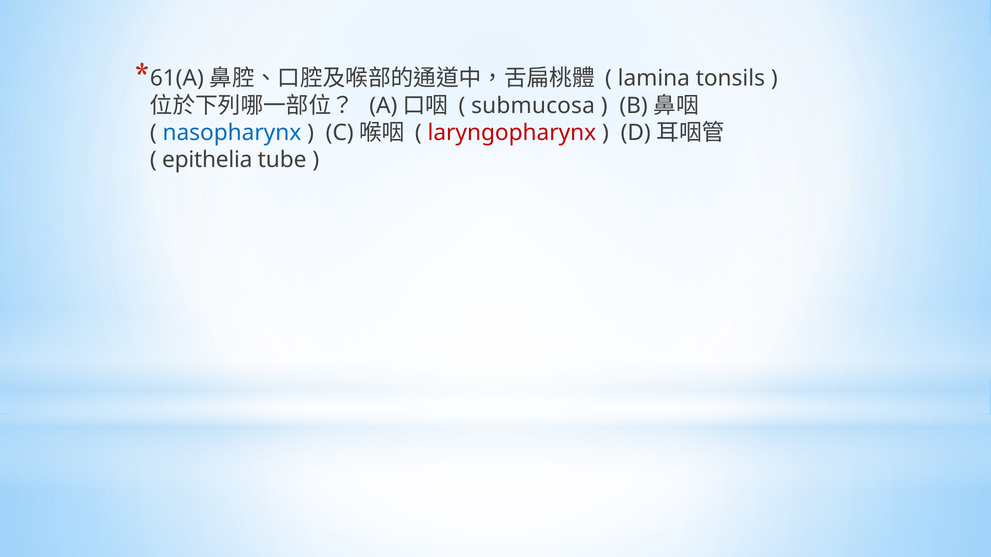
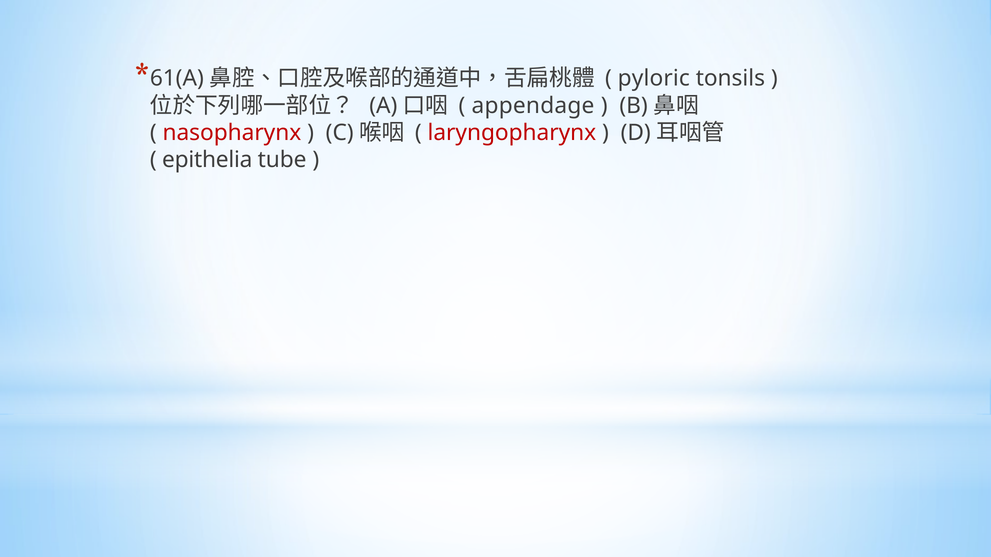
lamina: lamina -> pyloric (654, 78)
submucosa: submucosa -> appendage (533, 106)
nasopharynx colour: blue -> red (232, 133)
